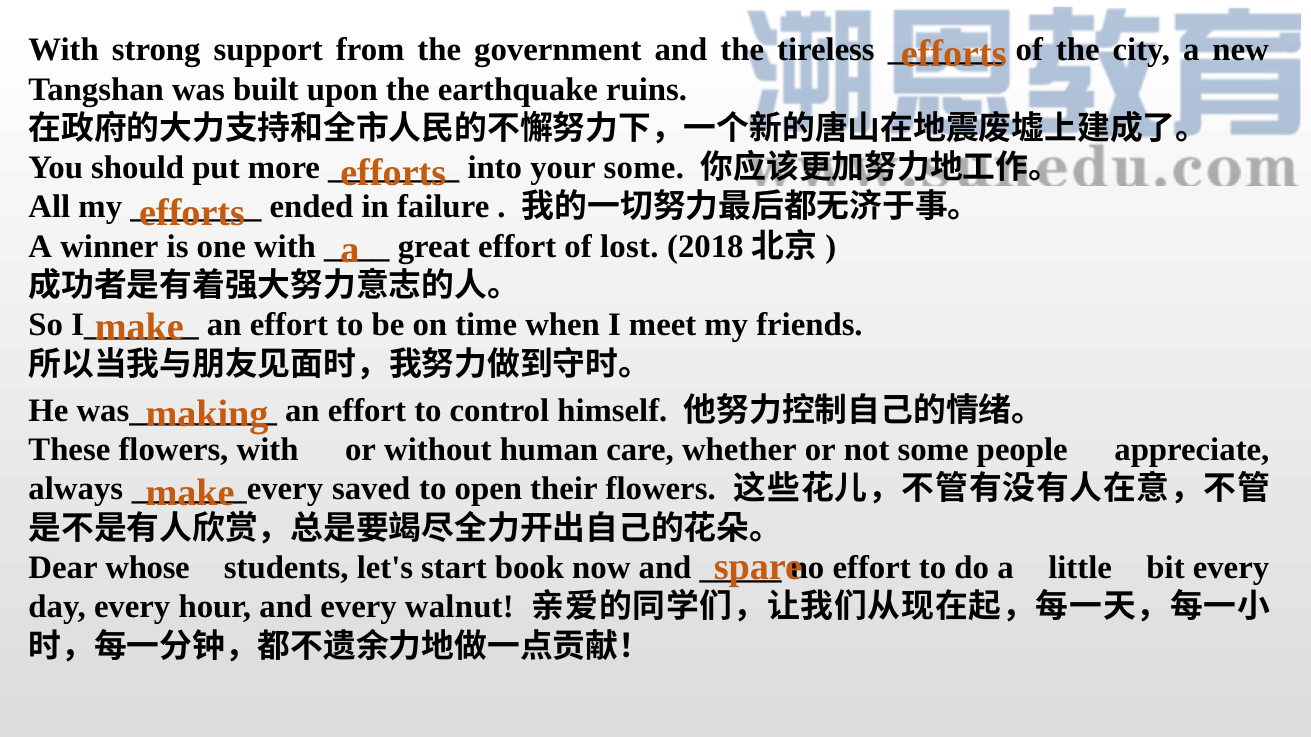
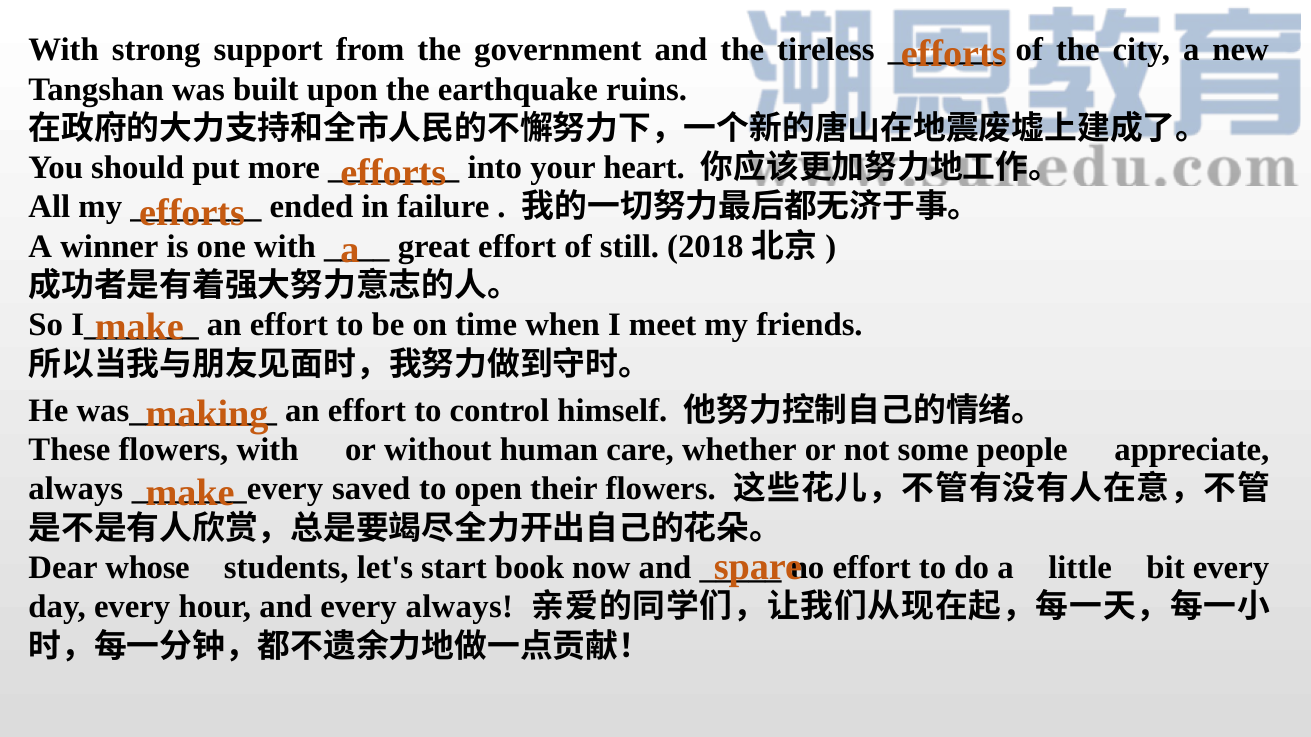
your some: some -> heart (644, 168)
lost: lost -> still (629, 247)
every walnut: walnut -> always (459, 607)
